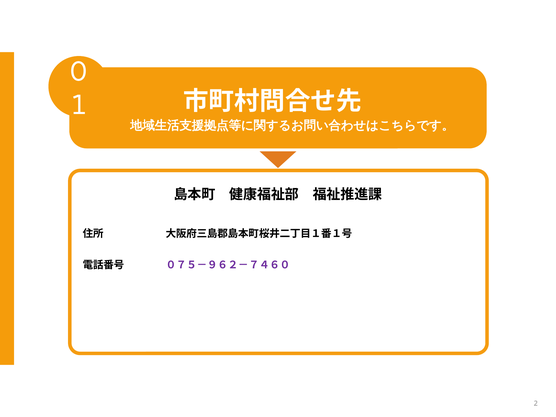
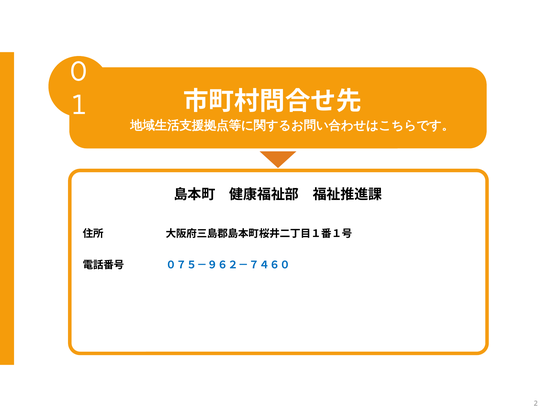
０７５－９６２－７４６０ colour: purple -> blue (228, 265)
